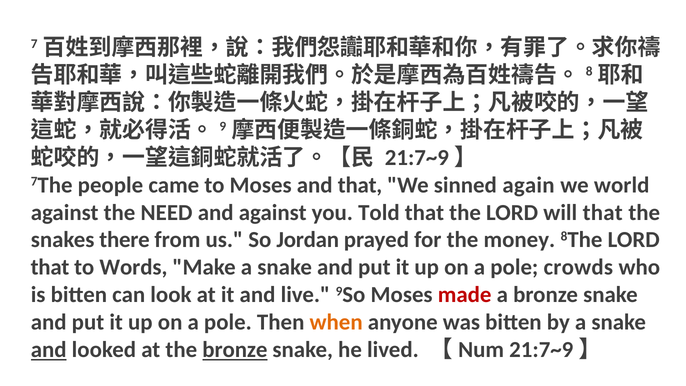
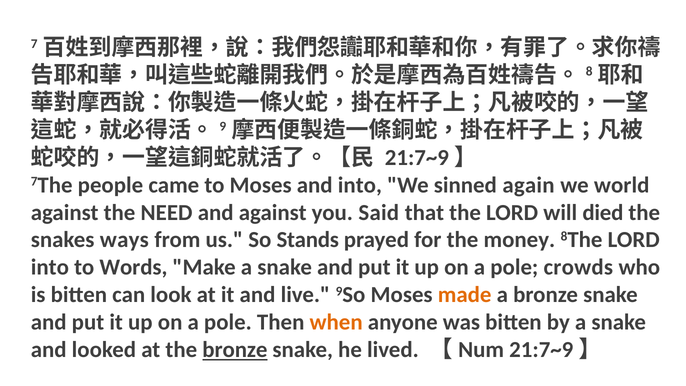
and that: that -> into (360, 185)
Told: Told -> Said (379, 212)
will that: that -> died (603, 212)
there: there -> ways (124, 240)
Jordan: Jordan -> Stands (308, 240)
that: that -> into (50, 267)
made colour: red -> orange (465, 295)
and underline: present -> none (49, 350)
